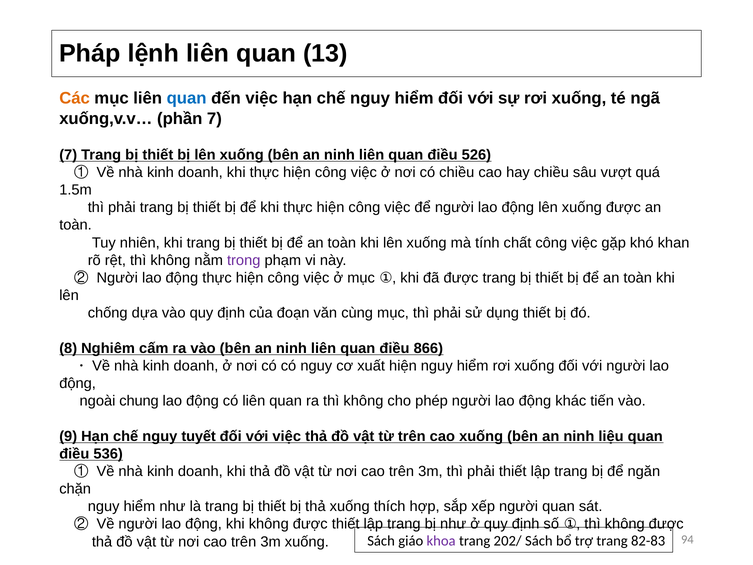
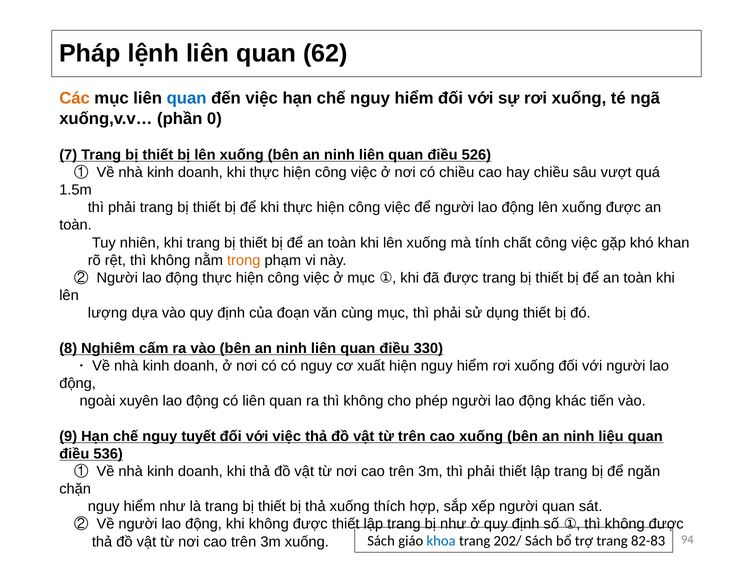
13: 13 -> 62 (325, 53)
phần 7: 7 -> 0 (214, 118)
trong colour: purple -> orange (244, 260)
chống: chống -> lượng (108, 313)
866: 866 -> 330 (428, 348)
chung: chung -> xuyên (139, 401)
khoa colour: purple -> blue (441, 541)
